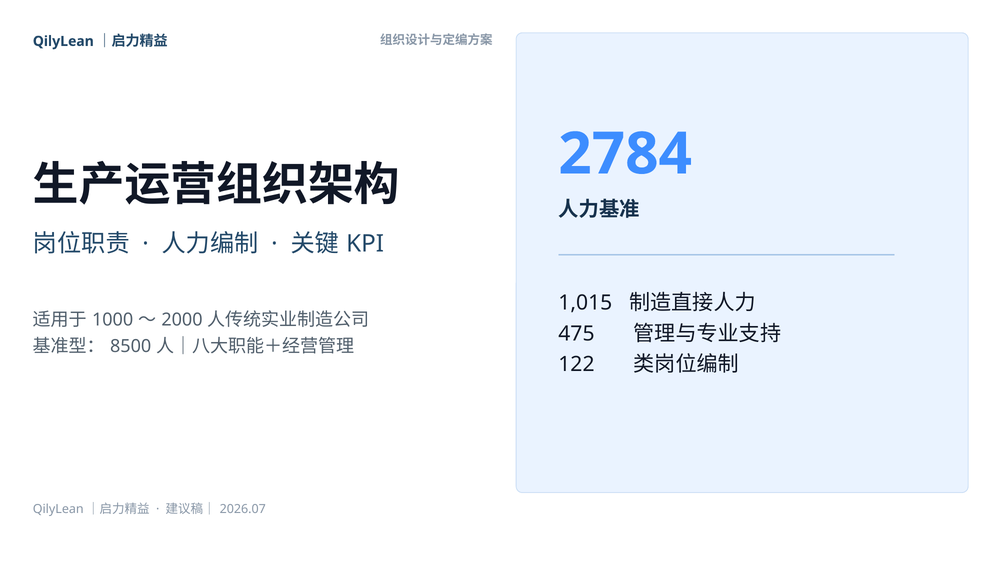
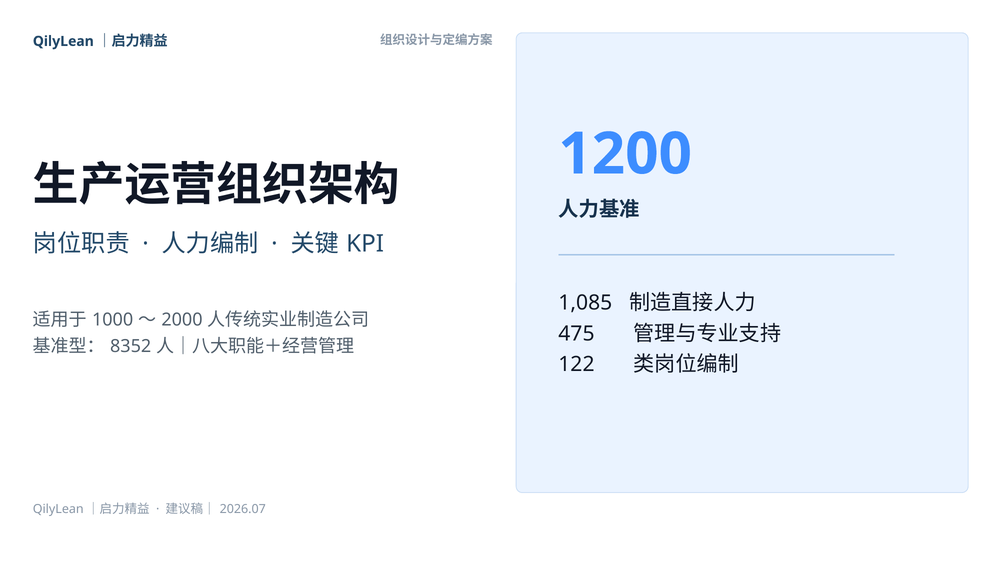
2784: 2784 -> 1200 (625, 154)
1,015: 1,015 -> 1,085 (585, 303)
8500: 8500 -> 8352 (131, 346)
